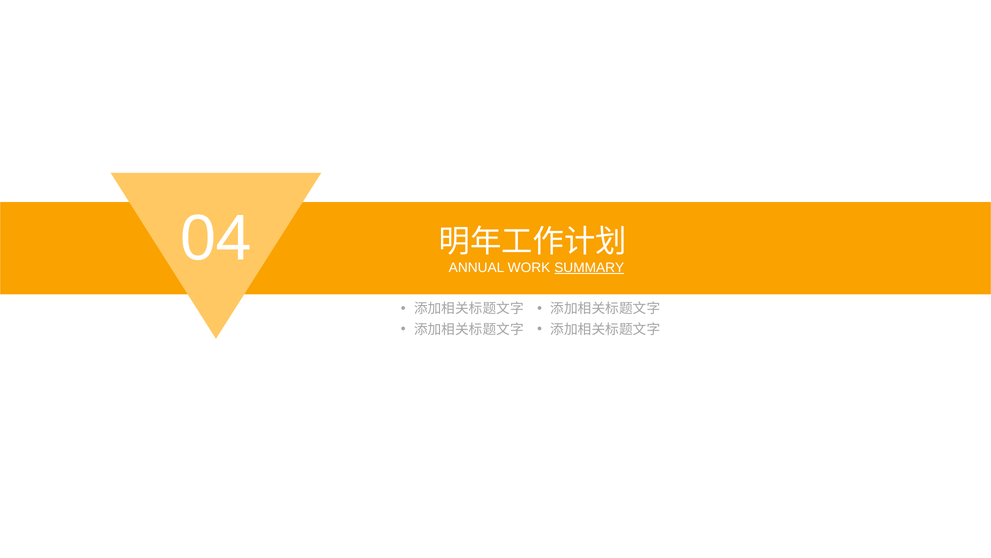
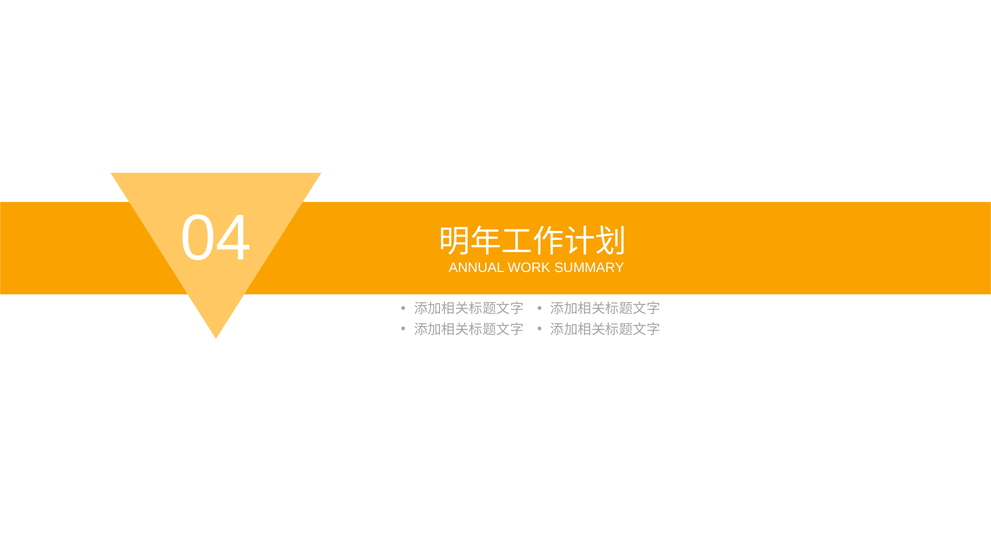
SUMMARY underline: present -> none (589, 267)
